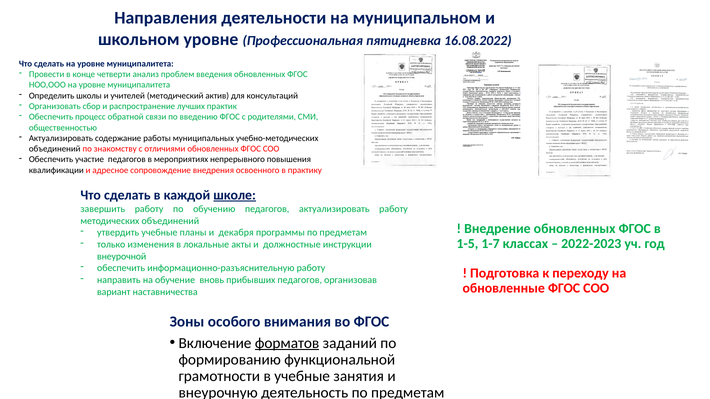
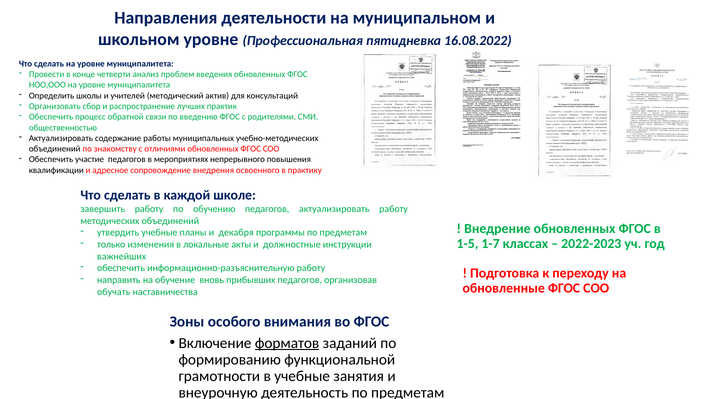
школе underline: present -> none (235, 195)
внеурочной: внеурочной -> важнейших (122, 257)
вариант: вариант -> обучать (114, 292)
